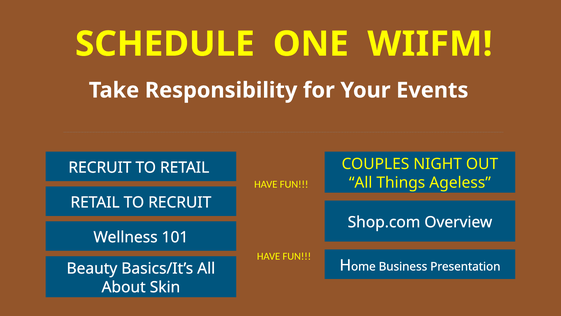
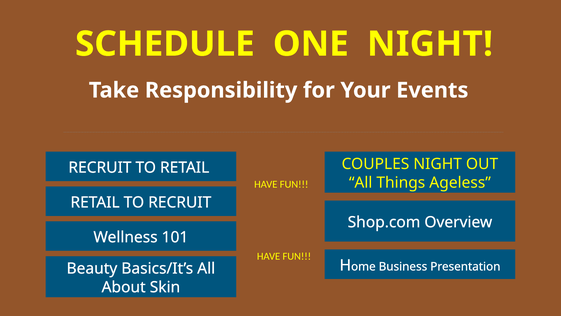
ONE WIIFM: WIIFM -> NIGHT (430, 44)
